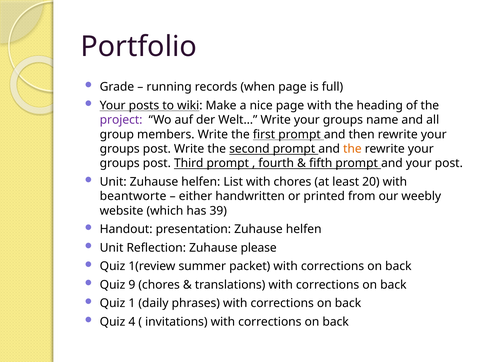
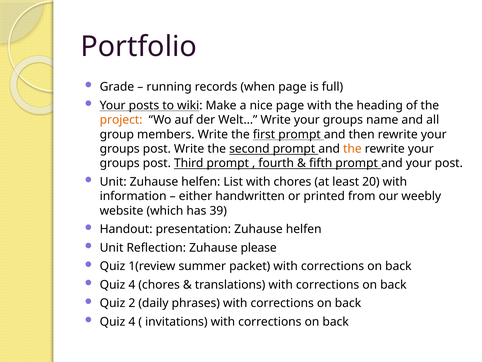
project colour: purple -> orange (121, 120)
beantworte: beantworte -> information (133, 196)
9: 9 -> 4 (132, 284)
1: 1 -> 2 (132, 303)
